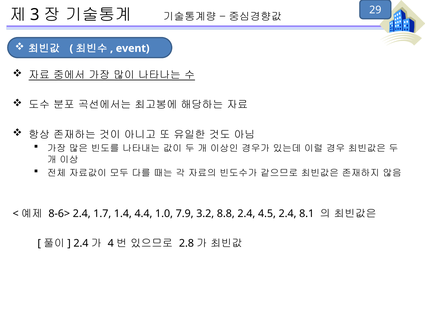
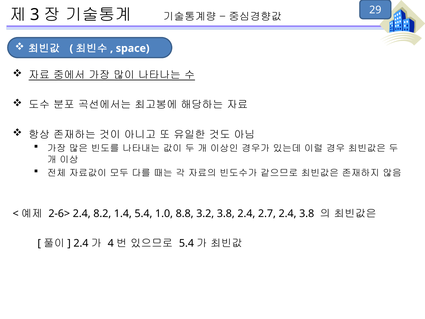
event: event -> space (133, 48)
8-6>: 8-6> -> 2-6> (59, 213)
1.7: 1.7 -> 8.2 (102, 213)
1.4 4.4: 4.4 -> 5.4 (143, 213)
7.9: 7.9 -> 8.8 (185, 213)
3.2 8.8: 8.8 -> 3.8 (226, 213)
4.5: 4.5 -> 2.7 (267, 213)
2.4 8.1: 8.1 -> 3.8 (307, 213)
2.8: 2.8 -> 5.4 (186, 243)
